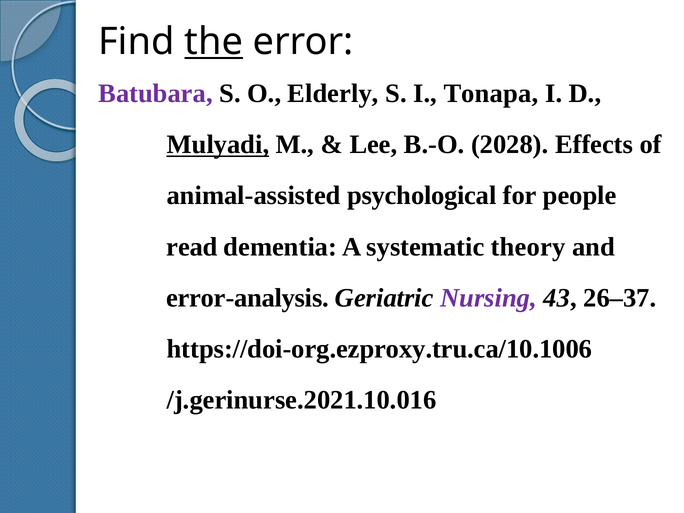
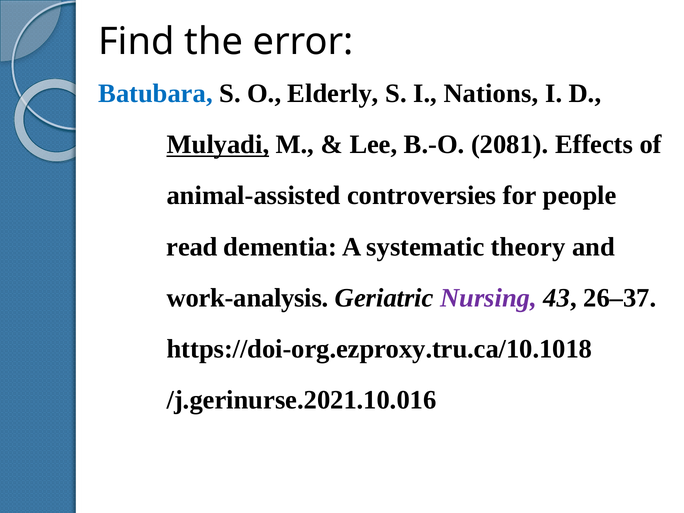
the underline: present -> none (214, 42)
Batubara colour: purple -> blue (156, 94)
Tonapa: Tonapa -> Nations (491, 94)
2028: 2028 -> 2081 (510, 145)
psychological: psychological -> controversies (422, 196)
error-analysis: error-analysis -> work-analysis (248, 298)
https://doi-org.ezproxy.tru.ca/10.1006: https://doi-org.ezproxy.tru.ca/10.1006 -> https://doi-org.ezproxy.tru.ca/10.1018 (379, 349)
